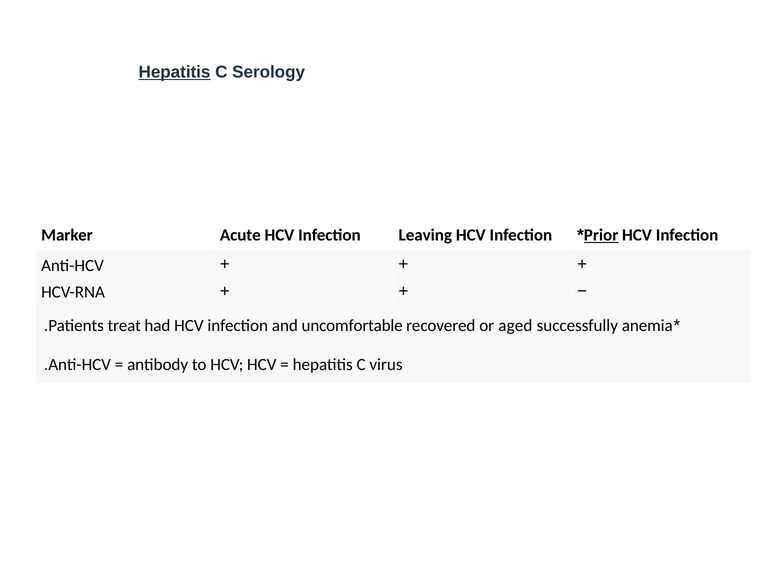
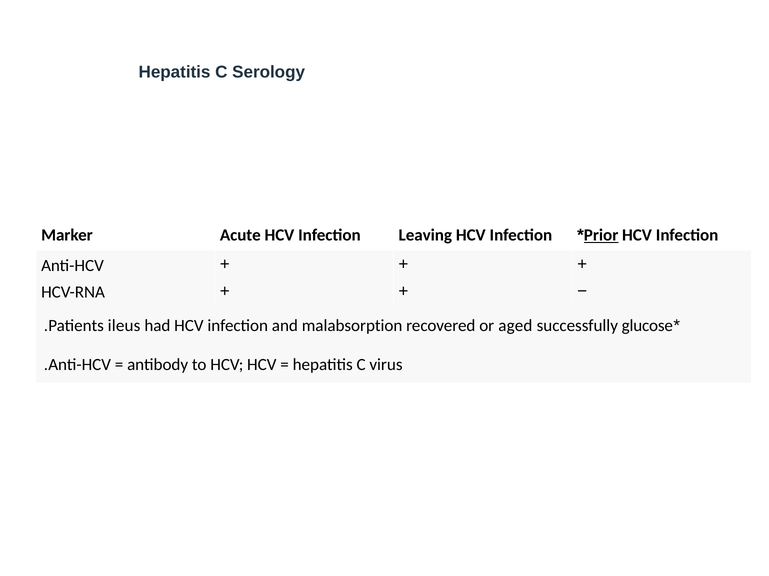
Hepatitis underline: present -> none (175, 72)
treat: treat -> ileus (124, 326)
uncomfortable: uncomfortable -> malabsorption (352, 326)
anemia: anemia -> glucose (647, 326)
